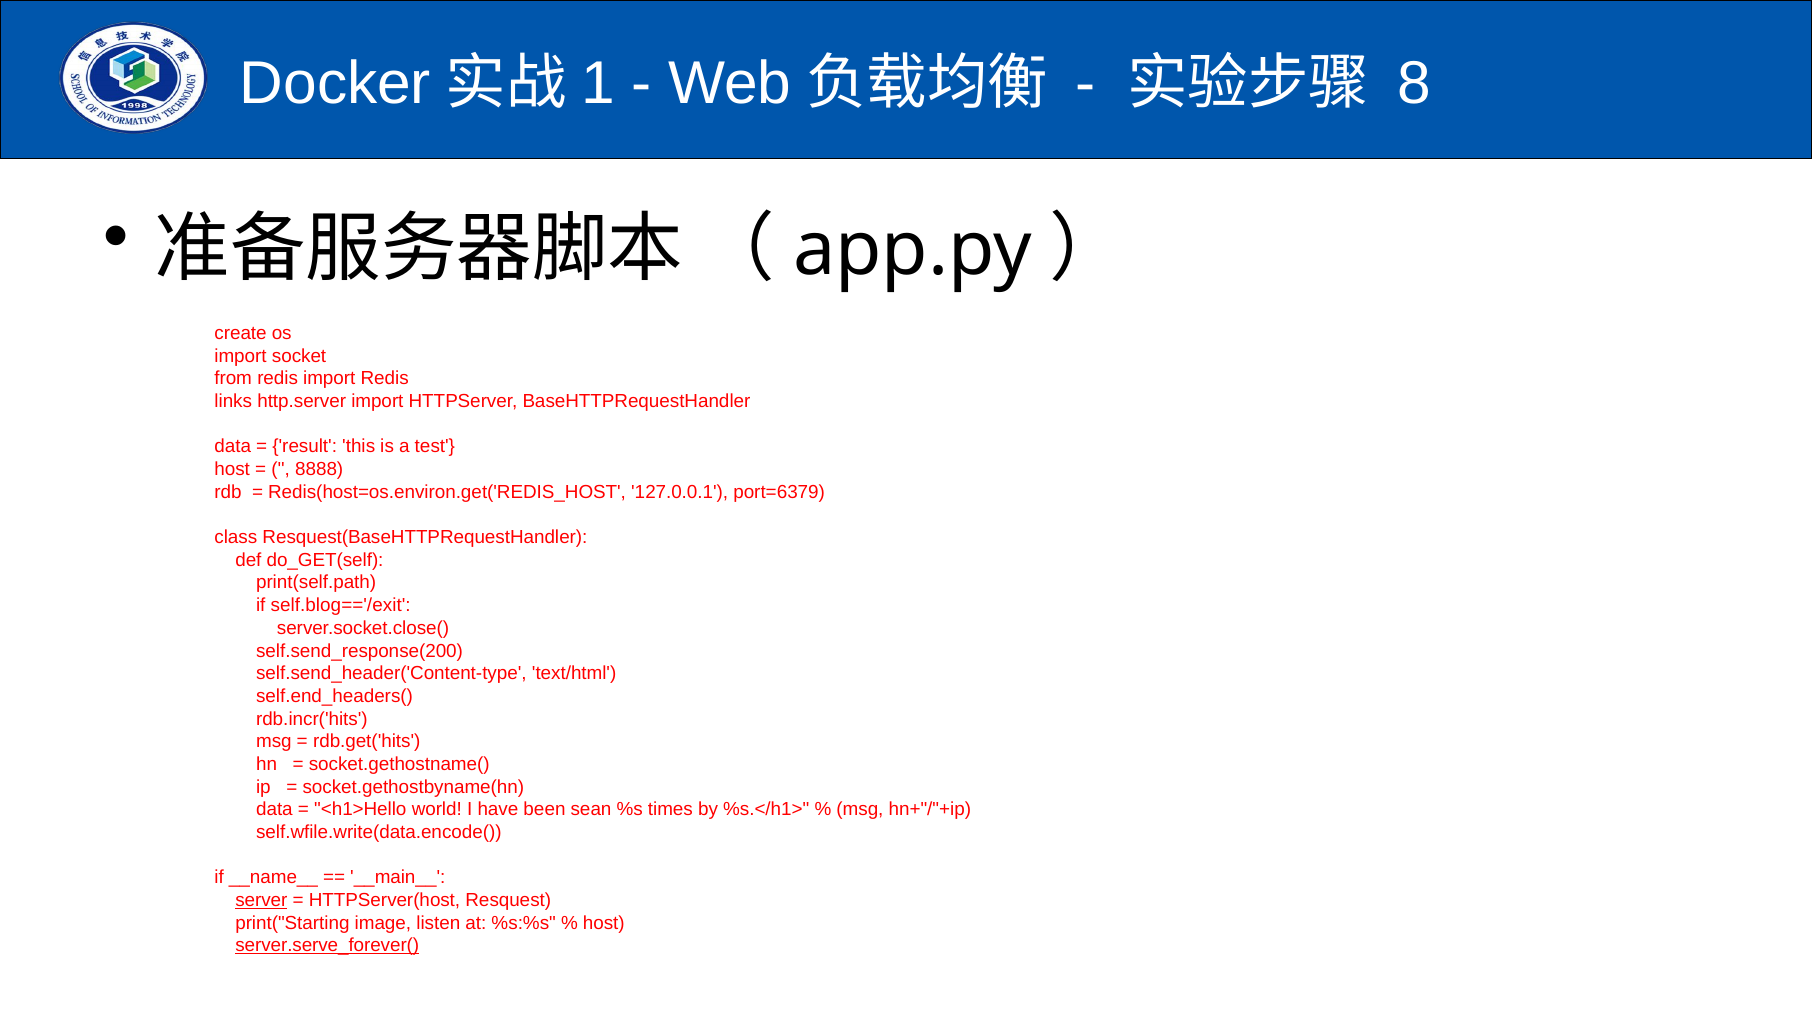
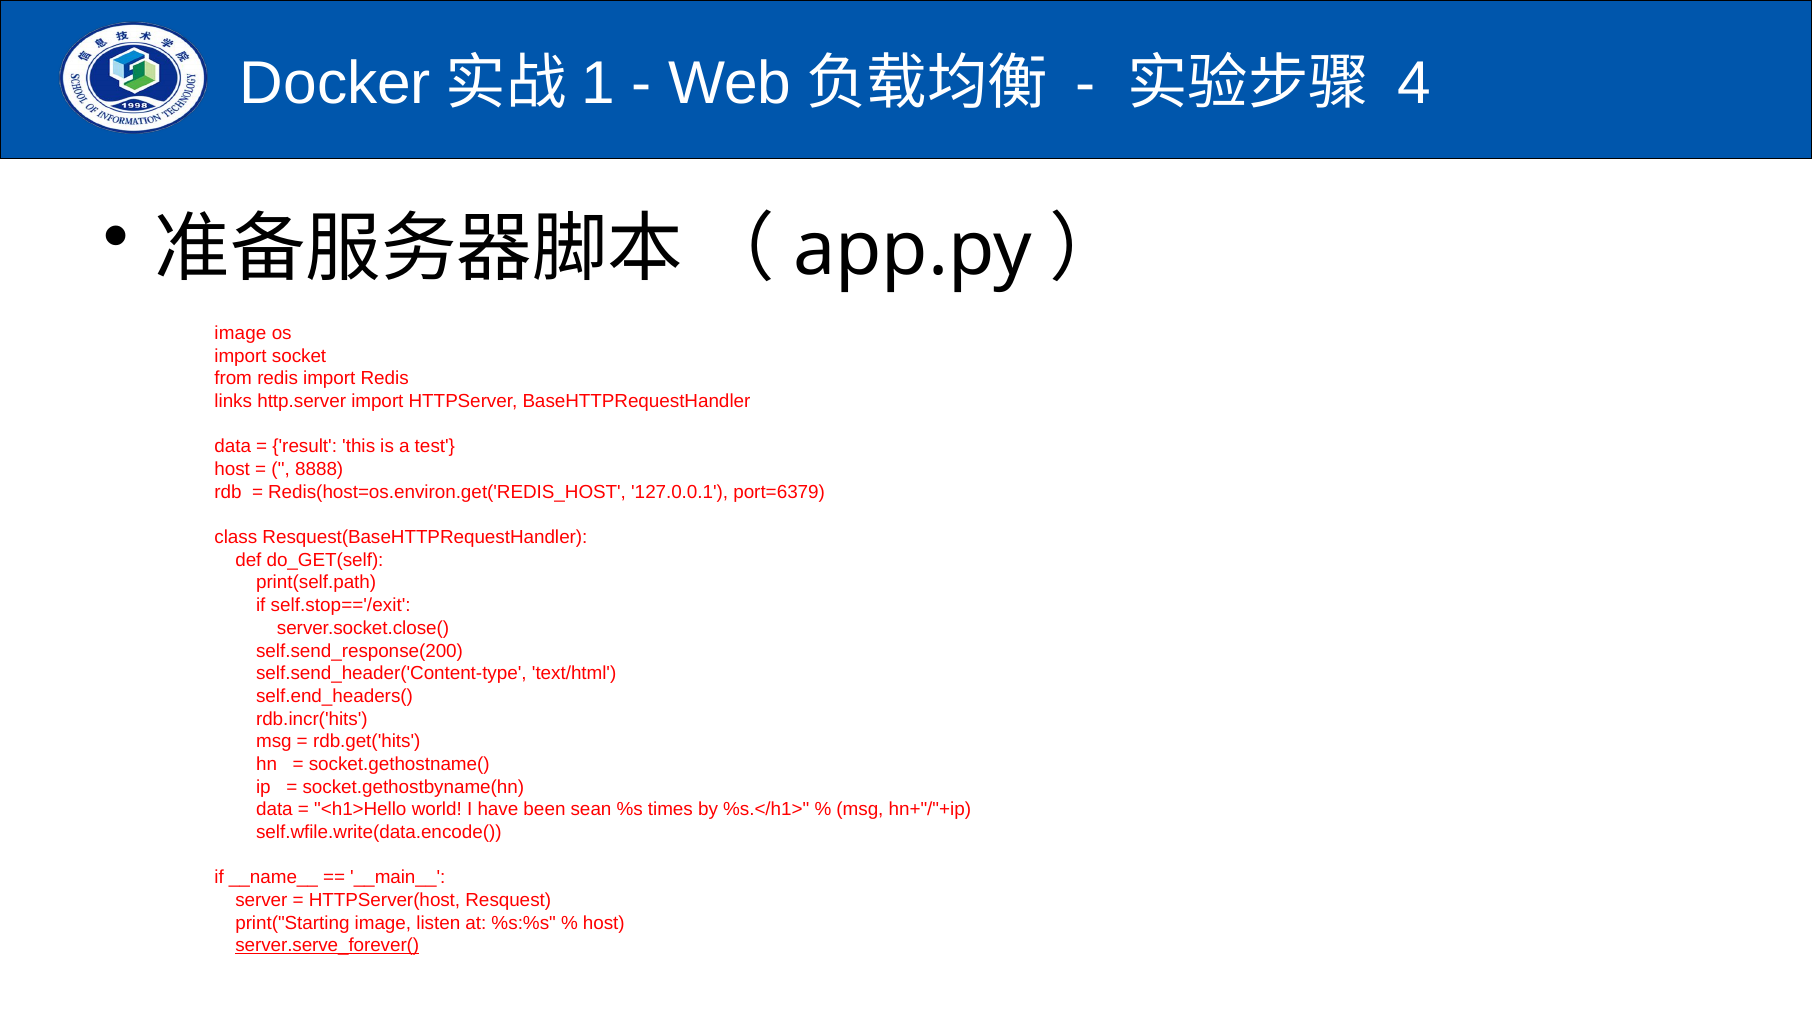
8: 8 -> 4 (1414, 83)
create: create -> image (240, 333)
self.blog=='/exit: self.blog=='/exit -> self.stop=='/exit (341, 606)
server underline: present -> none (261, 900)
